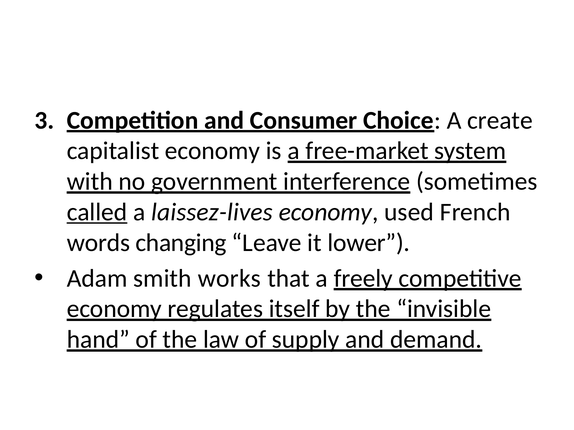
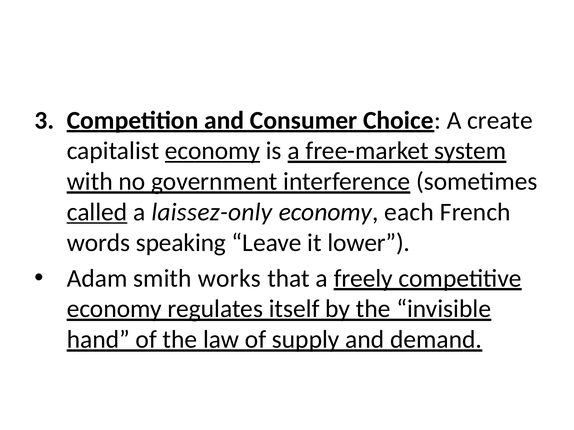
economy underline: none -> present (213, 151)
laissez-lives: laissez-lives -> laissez-only (212, 212)
used: used -> each (409, 212)
changing: changing -> speaking (181, 243)
